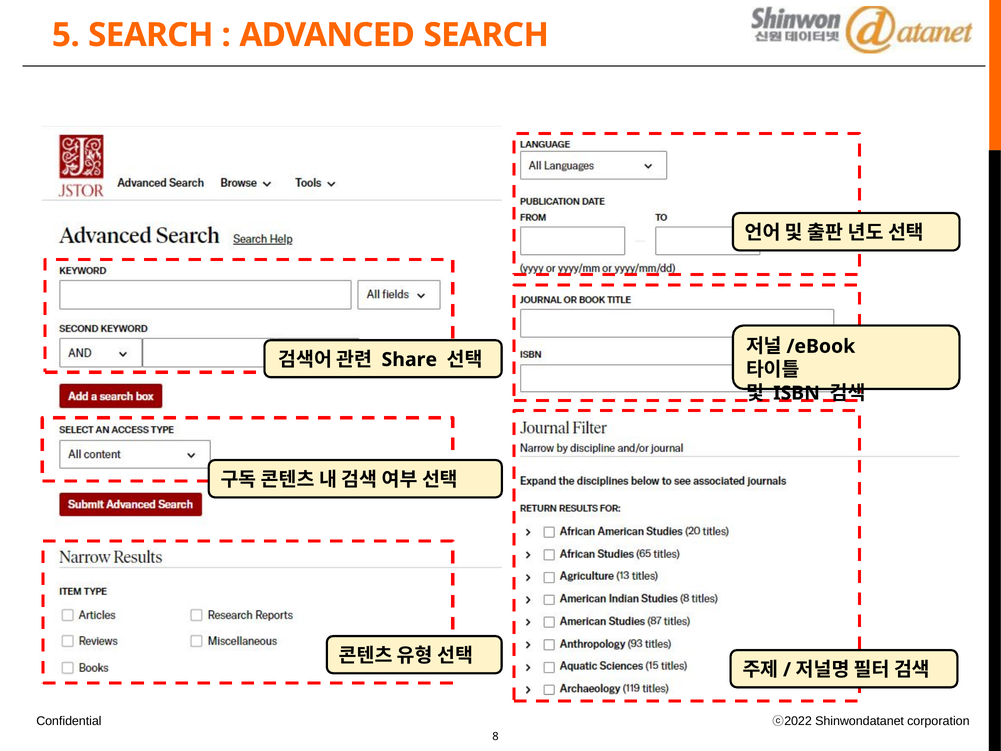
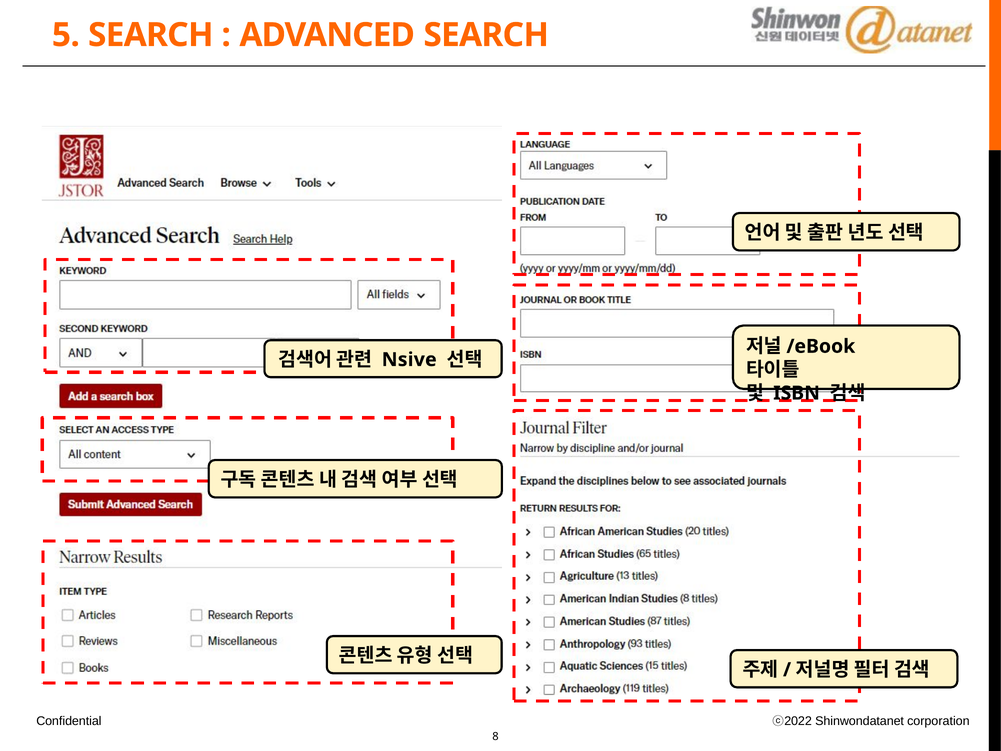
Share: Share -> Nsive (409, 360)
